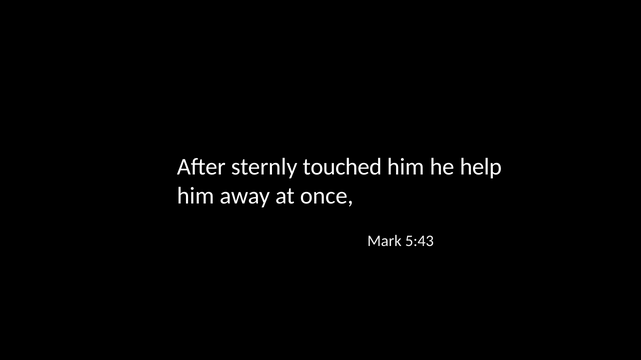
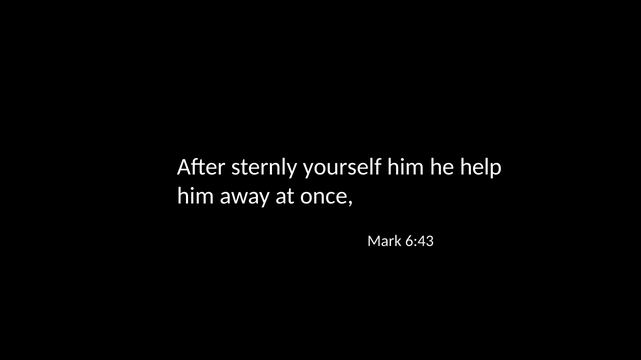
touched: touched -> yourself (342, 167)
5:43: 5:43 -> 6:43 (419, 241)
